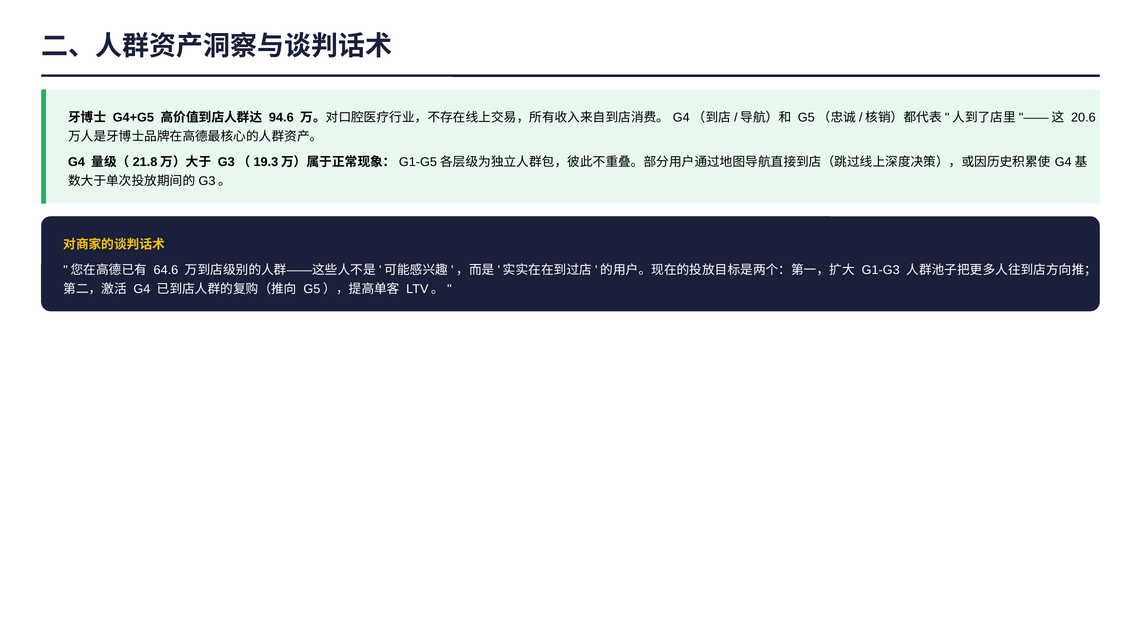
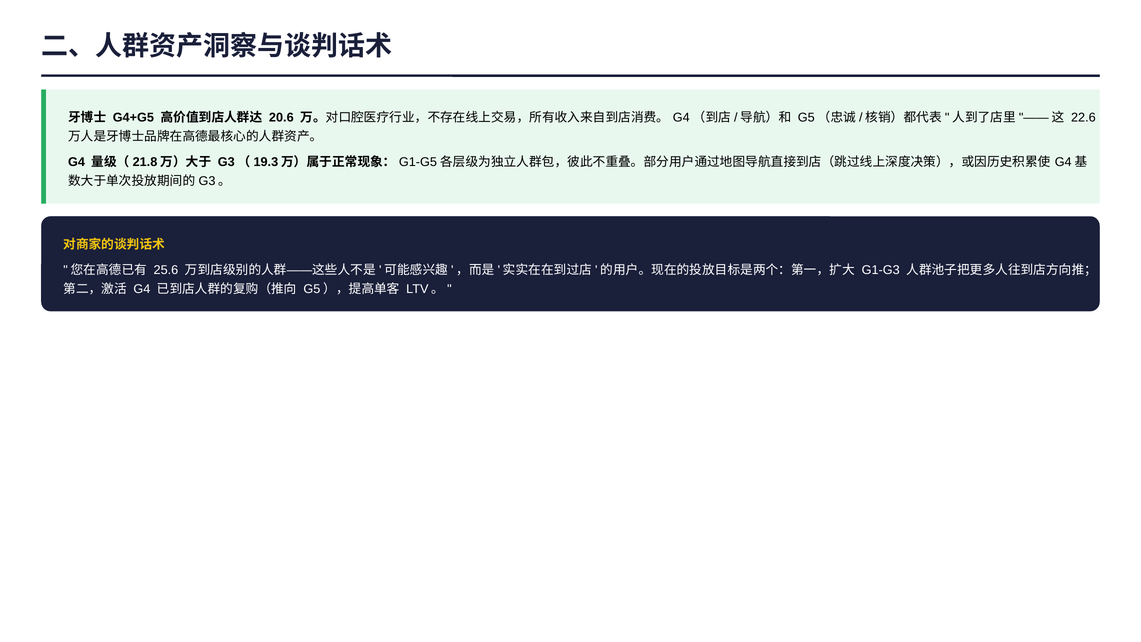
94.6: 94.6 -> 20.6 (281, 118)
20.6: 20.6 -> 22.6 (1083, 118)
64.6: 64.6 -> 25.6 (166, 270)
